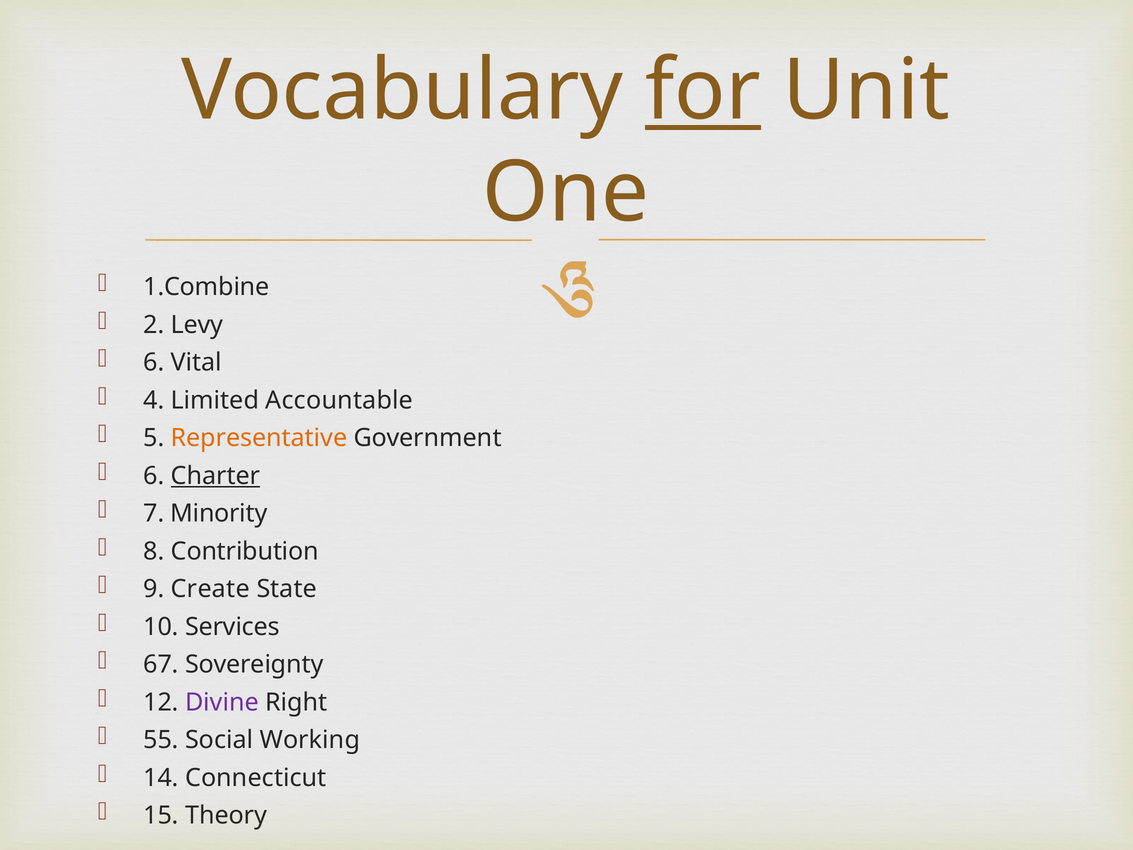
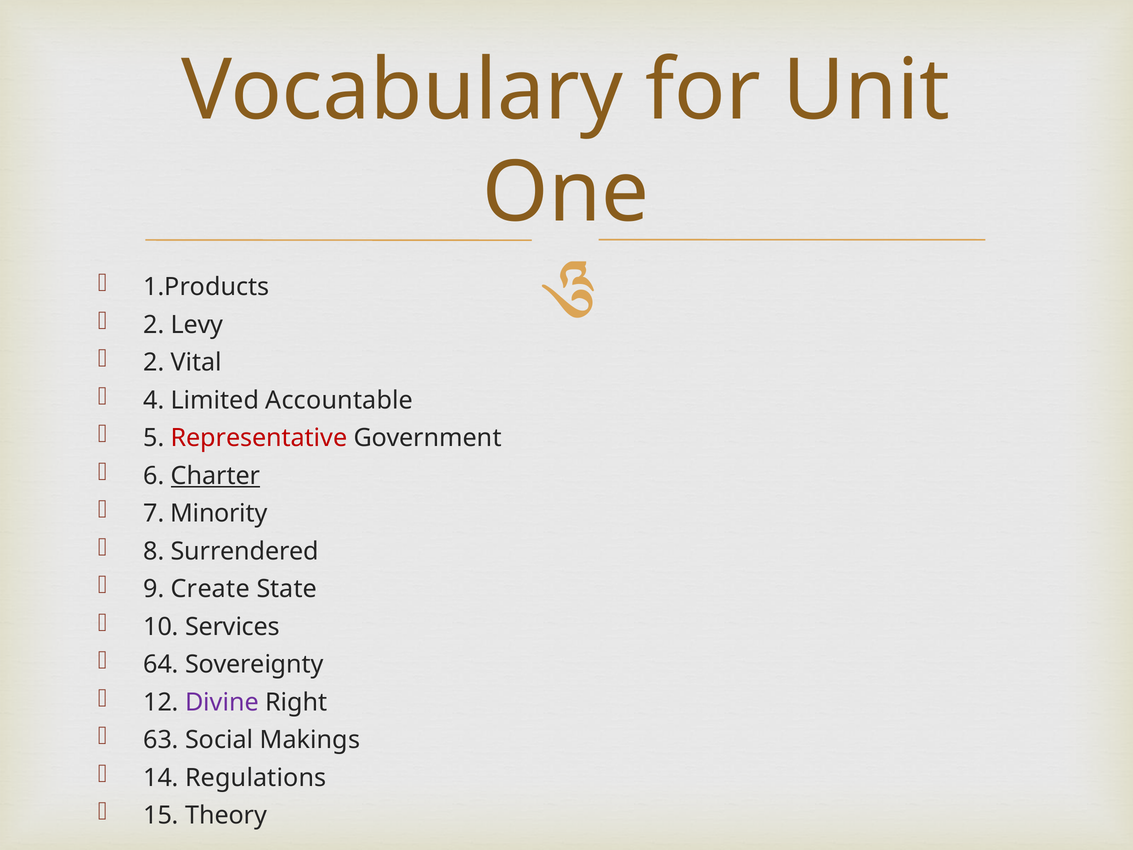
for underline: present -> none (703, 91)
1.Combine: 1.Combine -> 1.Products (206, 287)
6: 6 -> 2 (154, 362)
Representative colour: orange -> red (259, 438)
Contribution: Contribution -> Surrendered (245, 551)
67: 67 -> 64 (161, 664)
55: 55 -> 63 (161, 740)
Working: Working -> Makings (310, 740)
Connecticut: Connecticut -> Regulations (256, 777)
